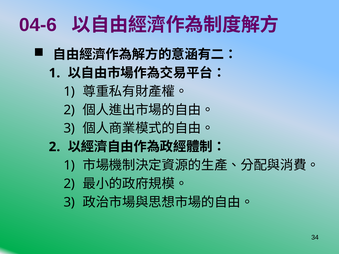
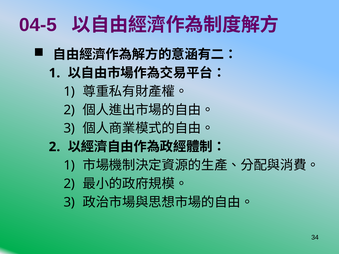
04-6: 04-6 -> 04-5 (38, 25)
